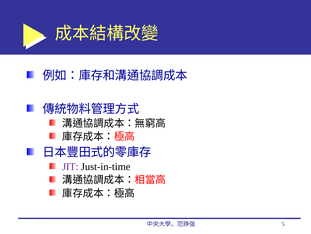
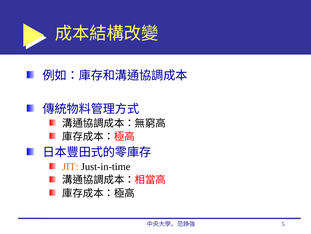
JIT colour: purple -> orange (70, 166)
